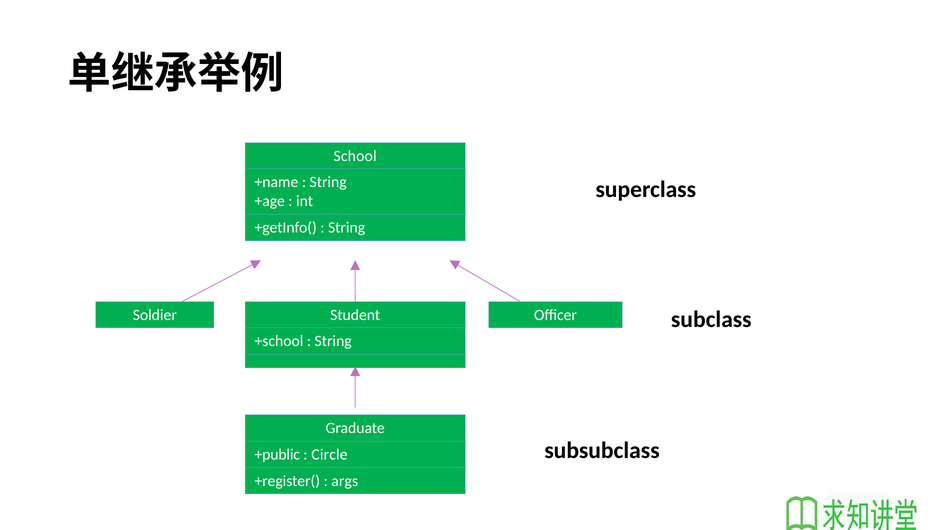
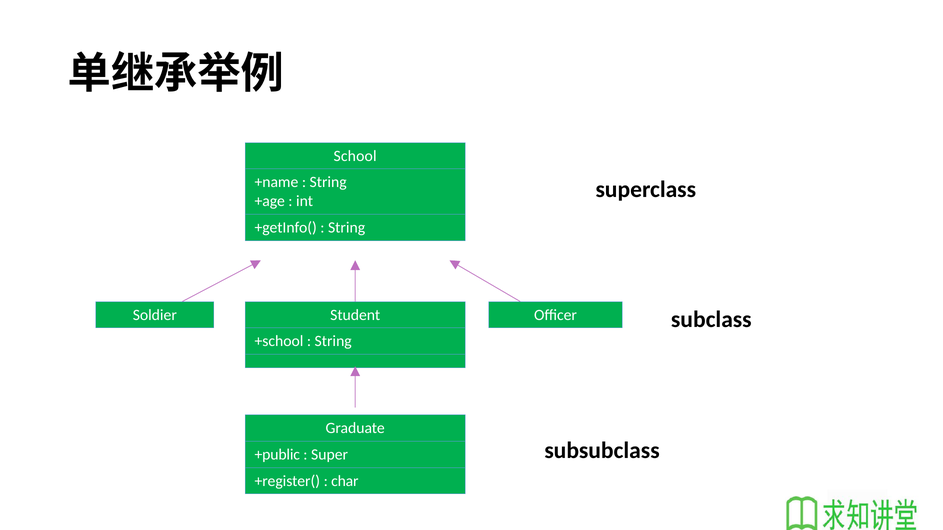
Circle: Circle -> Super (330, 455)
args: args -> char (345, 481)
